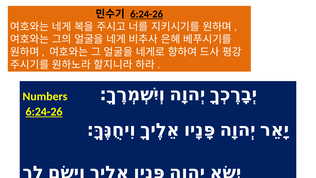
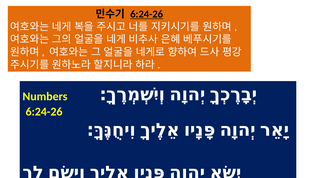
6:24-26 underline: present -> none (44, 112)
